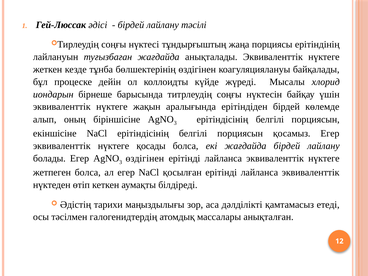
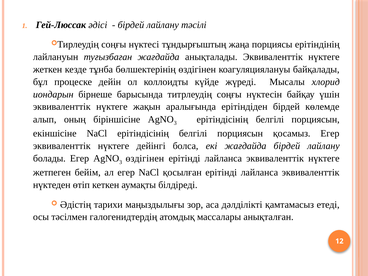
қосады: қосады -> дейінгі (151, 146)
жетпеген болса: болса -> бейім (88, 172)
